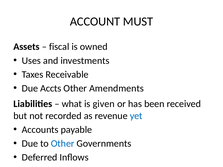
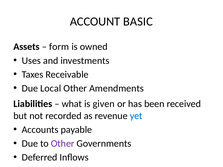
MUST: MUST -> BASIC (138, 21)
fiscal: fiscal -> form (59, 47)
Accts: Accts -> Local (51, 88)
Other colour: blue -> purple (63, 144)
